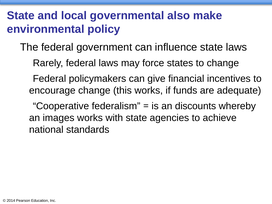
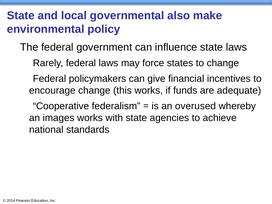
discounts: discounts -> overused (195, 106)
